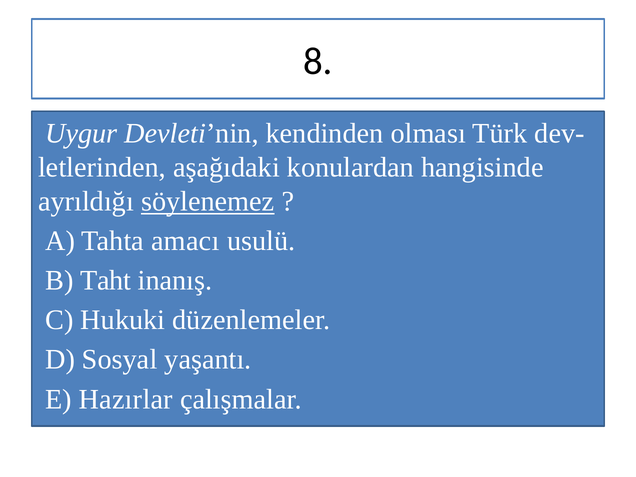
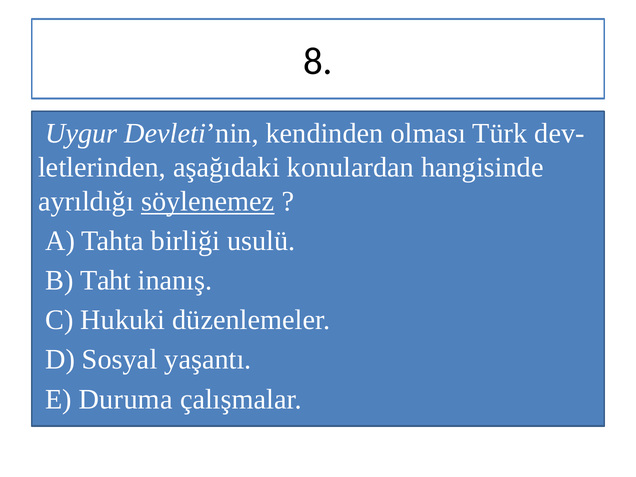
amacı: amacı -> birliği (185, 241)
Hazırlar: Hazırlar -> Duruma (126, 399)
